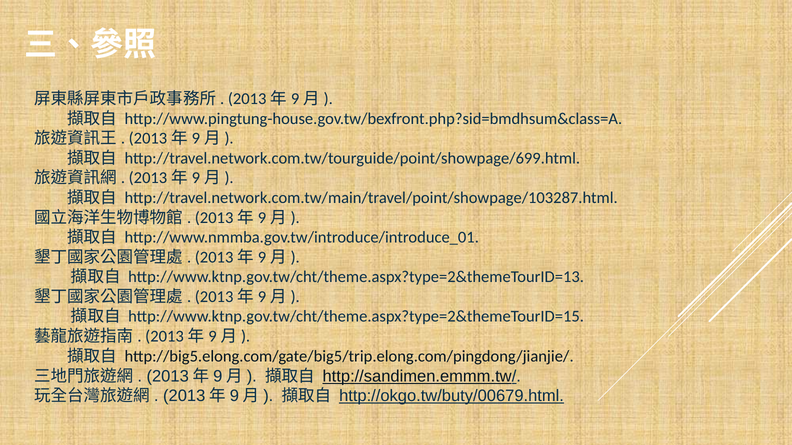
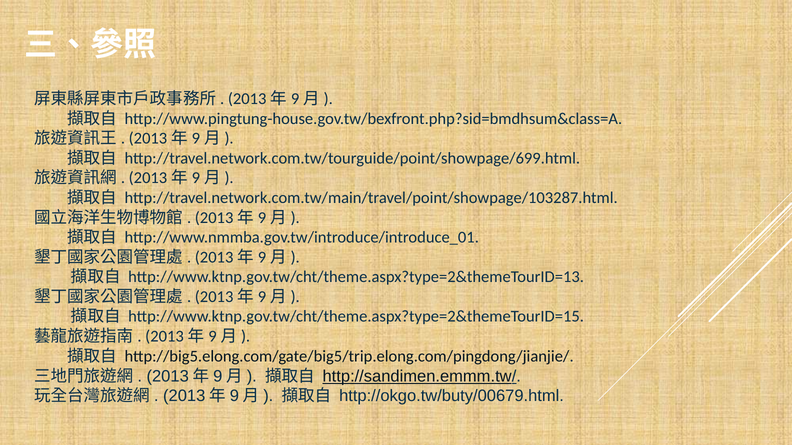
http://okgo.tw/buty/00679.html underline: present -> none (452, 396)
